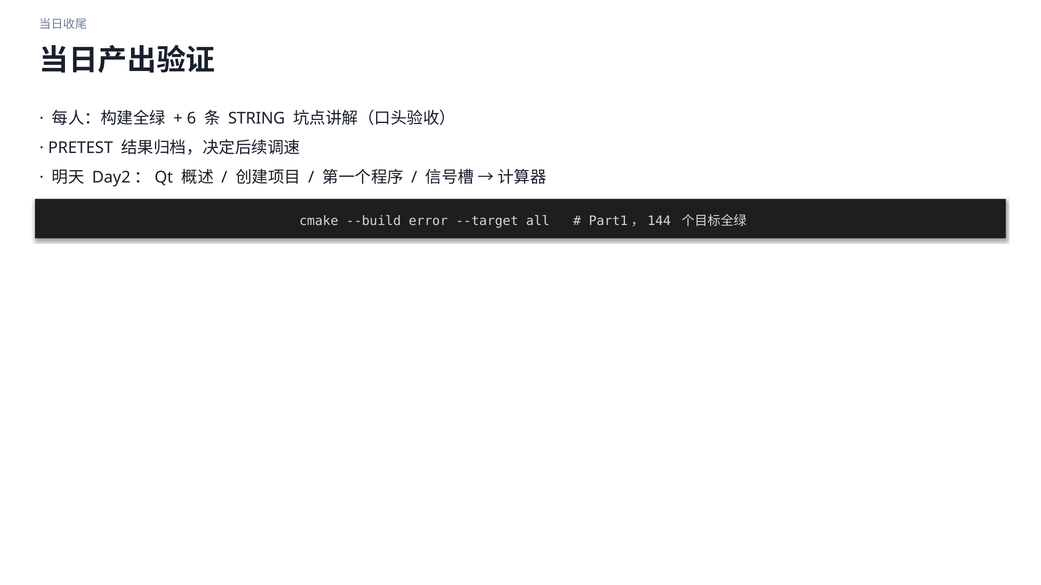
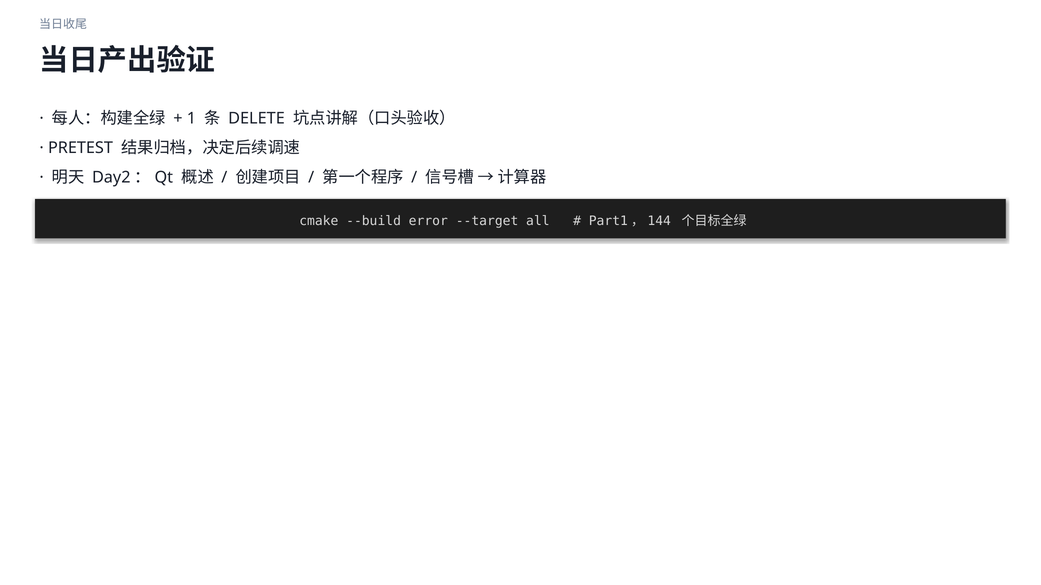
6: 6 -> 1 (191, 118)
STRING: STRING -> DELETE (256, 118)
